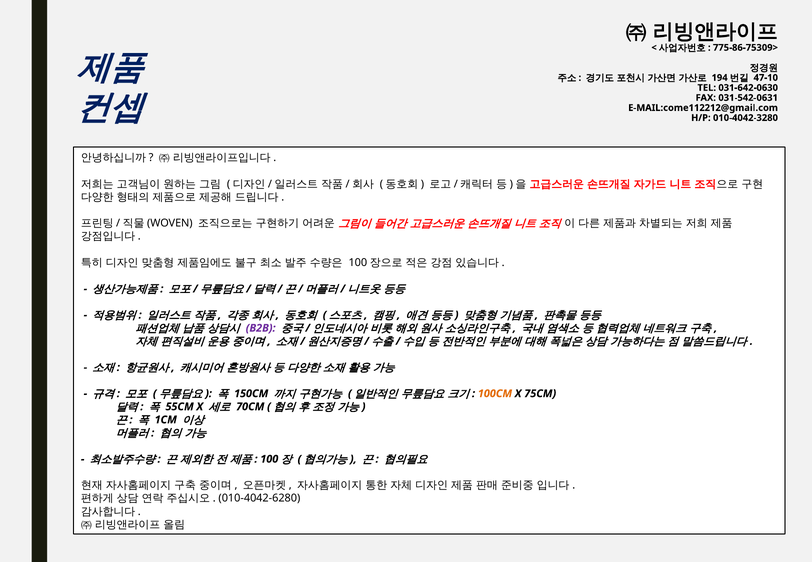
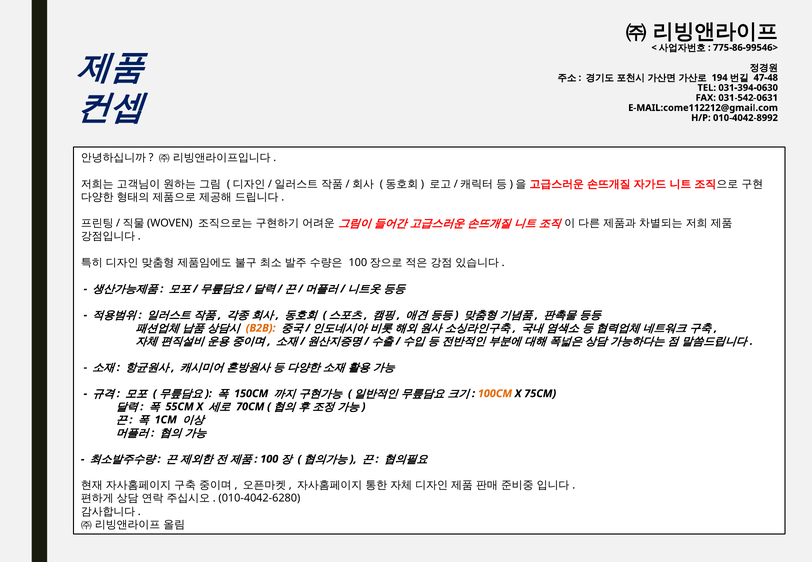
775-86-75309>: 775-86-75309> -> 775-86-99546> (745, 48)
47-10: 47-10 -> 47-48 (766, 78)
031-642-0630: 031-642-0630 -> 031-394-0630 (748, 88)
010-4042-3280: 010-4042-3280 -> 010-4042-8992 (745, 118)
B2B colour: purple -> orange (261, 328)
